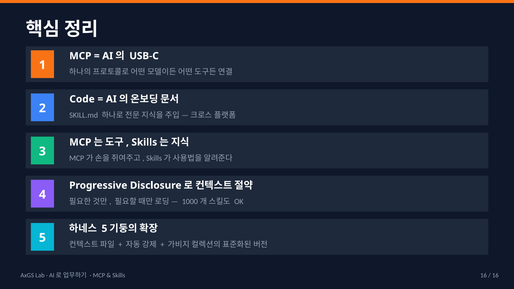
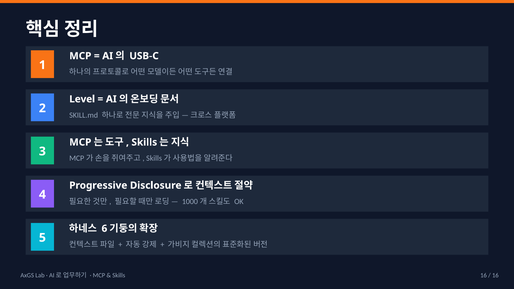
Code: Code -> Level (82, 99)
5: 5 -> 6 (104, 229)
